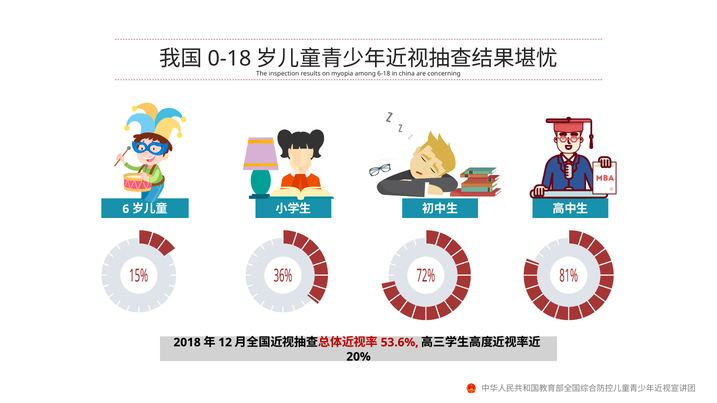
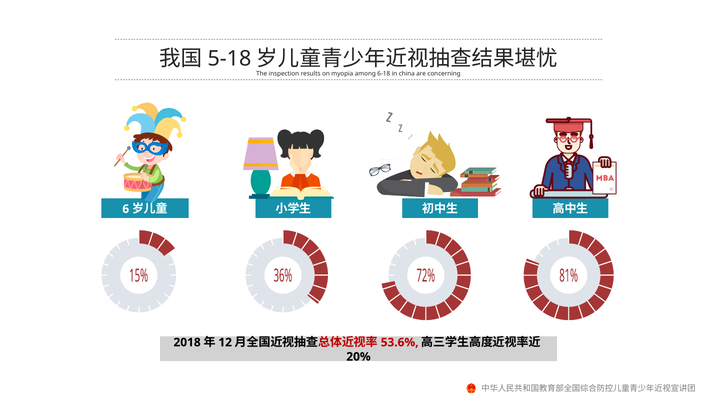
0-18: 0-18 -> 5-18 (229, 59)
